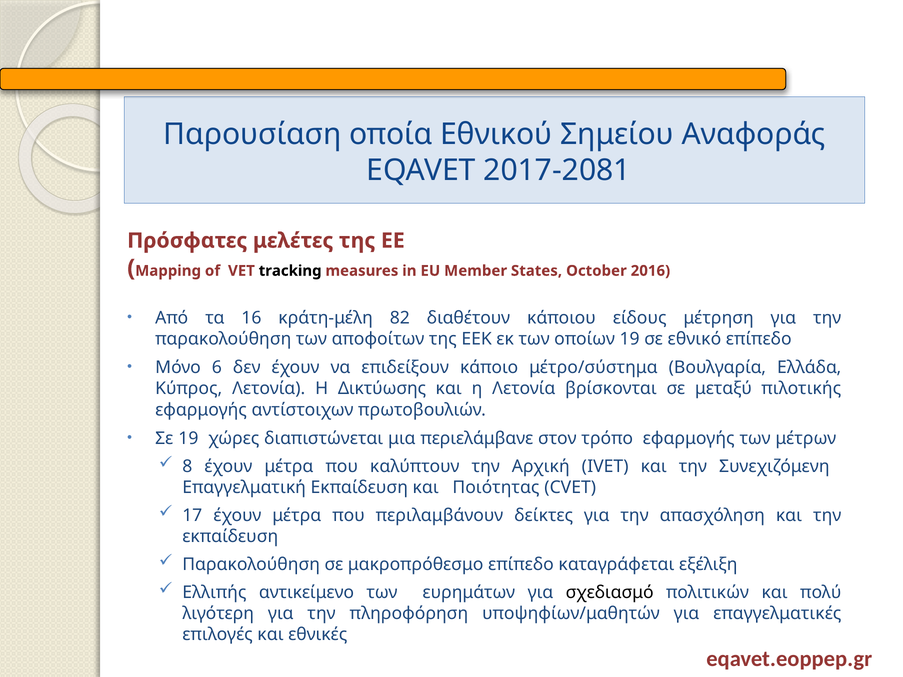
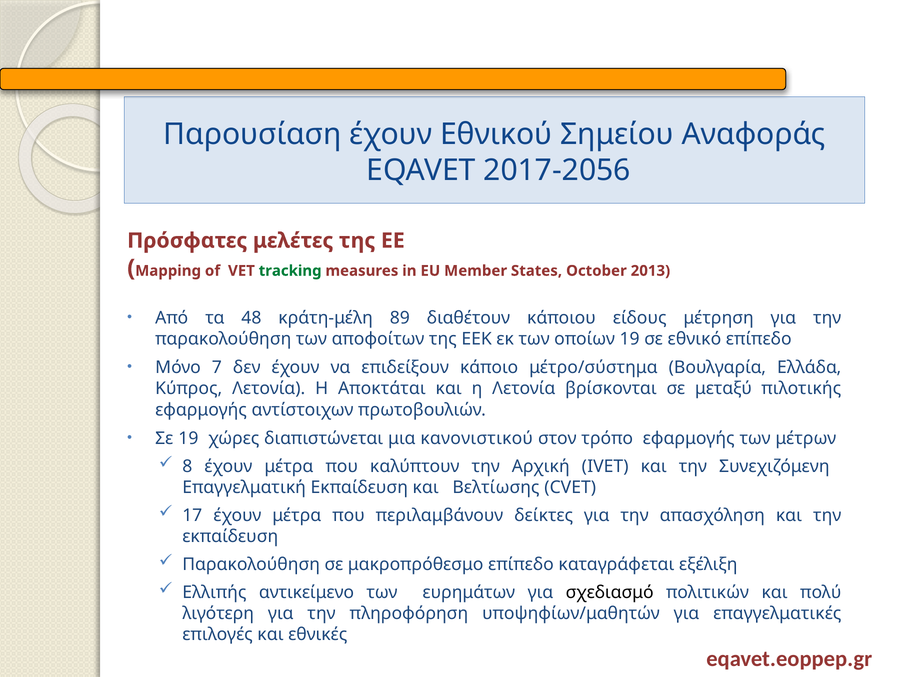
Παρουσίαση οποία: οποία -> έχουν (391, 134)
2017-2081: 2017-2081 -> 2017-2056 (557, 170)
tracking colour: black -> green (290, 271)
2016: 2016 -> 2013 (650, 271)
16: 16 -> 48 (251, 318)
82: 82 -> 89 (400, 318)
6: 6 -> 7 (217, 368)
Δικτύωσης: Δικτύωσης -> Αποκτάται (382, 389)
περιελάμβανε: περιελάμβανε -> κανονιστικού (477, 438)
Ποιότητας: Ποιότητας -> Βελτίωσης (496, 488)
